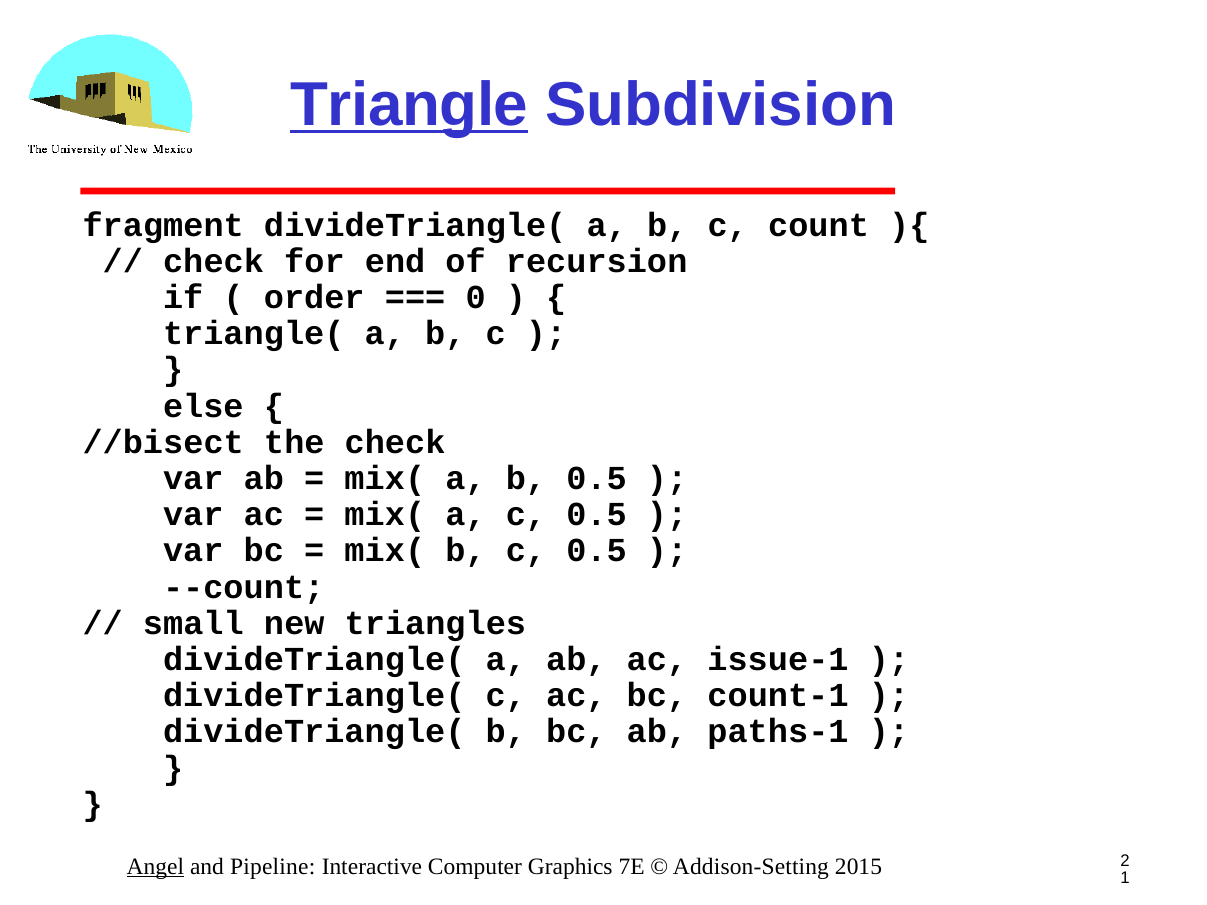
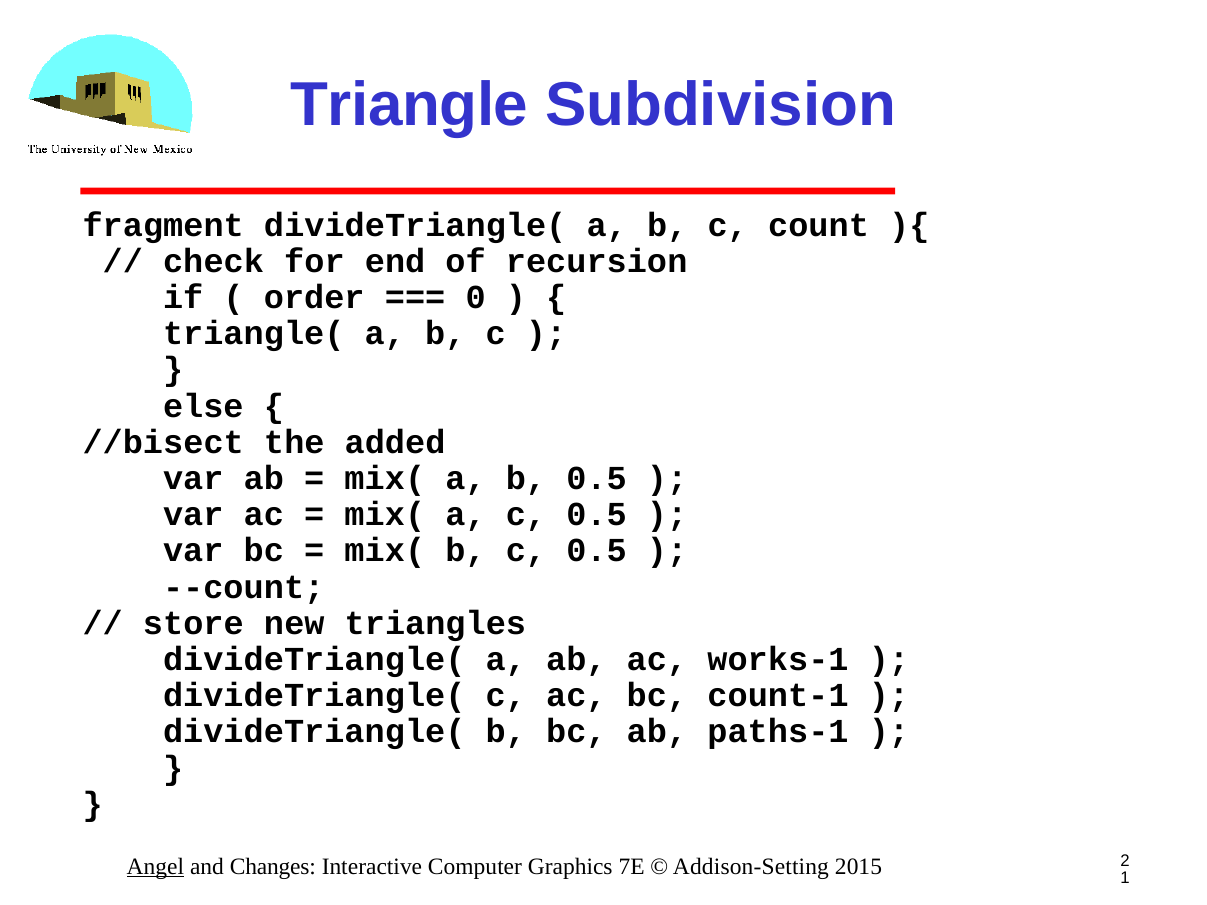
Triangle underline: present -> none (409, 105)
the check: check -> added (395, 442)
small: small -> store (193, 623)
issue-1: issue-1 -> works-1 (778, 660)
Pipeline: Pipeline -> Changes (273, 867)
